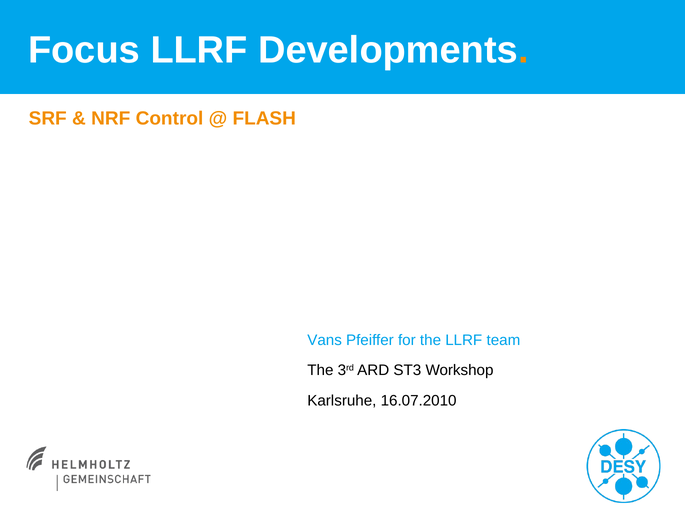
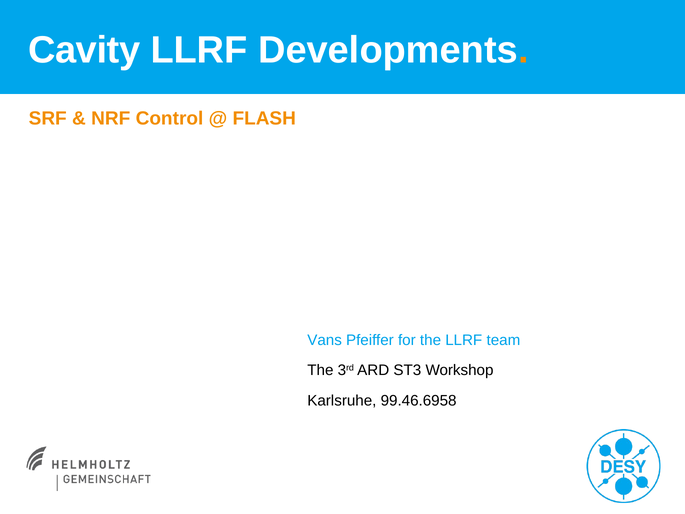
Focus: Focus -> Cavity (84, 50)
16.07.2010: 16.07.2010 -> 99.46.6958 (419, 400)
